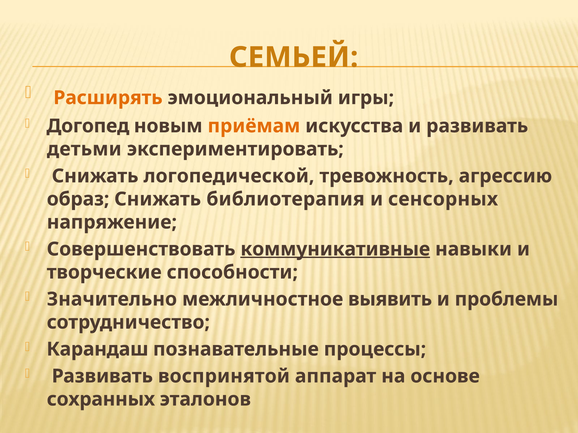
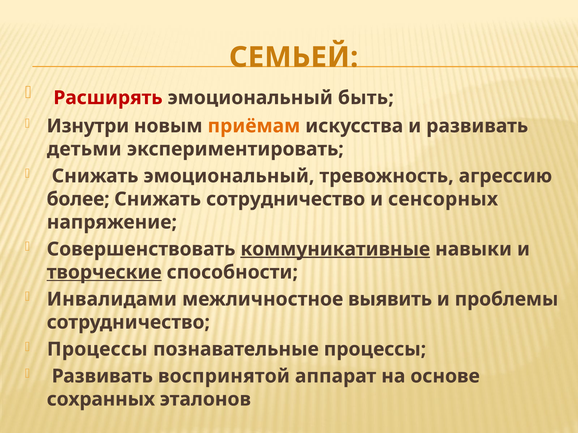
Расширять colour: orange -> red (108, 98)
игры: игры -> быть (366, 98)
Догопед: Догопед -> Изнутри (88, 126)
Снижать логопедической: логопедической -> эмоциональный (229, 176)
образ: образ -> более (78, 199)
Снижать библиотерапия: библиотерапия -> сотрудничество (286, 199)
творческие underline: none -> present (104, 273)
Значительно: Значительно -> Инвалидами (112, 300)
Карандаш: Карандаш -> Процессы (97, 350)
